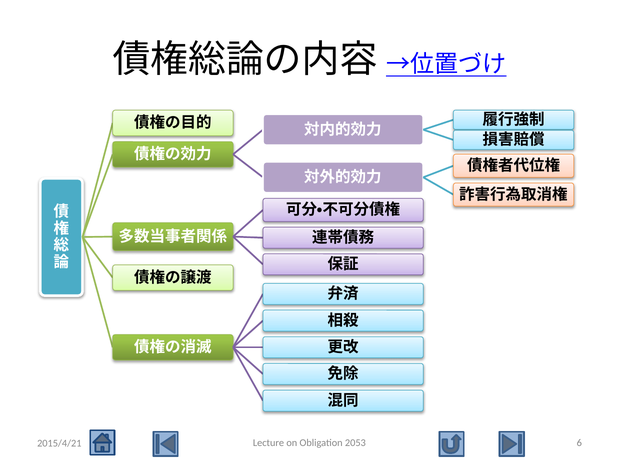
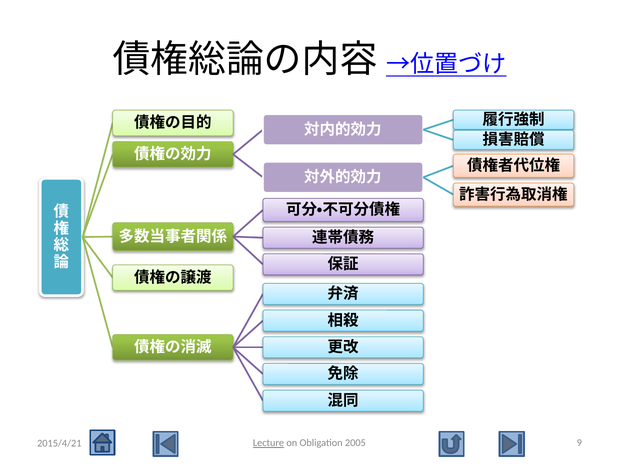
Lecture underline: none -> present (268, 443)
2053: 2053 -> 2005 (355, 443)
6: 6 -> 9 (579, 443)
